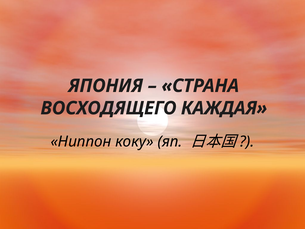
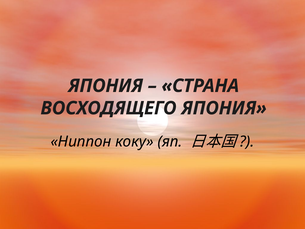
ВОСХОДЯЩЕГО КАЖДАЯ: КАЖДАЯ -> ЯПОНИЯ (224, 108)
